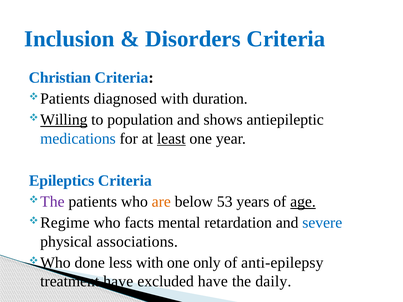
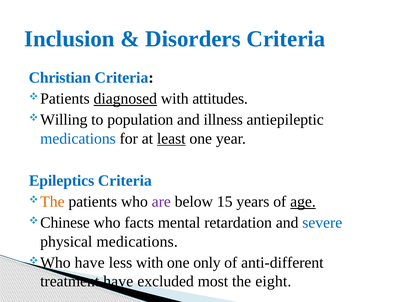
diagnosed underline: none -> present (125, 99)
duration: duration -> attitudes (220, 99)
Willing underline: present -> none (64, 120)
shows: shows -> illness (223, 120)
The colour: purple -> orange (52, 202)
are colour: orange -> purple (161, 202)
53: 53 -> 15 (225, 202)
Regime: Regime -> Chinese (65, 223)
physical associations: associations -> medications (137, 242)
Who done: done -> have (90, 263)
anti-epilepsy: anti-epilepsy -> anti-different (282, 263)
excluded have: have -> most (213, 282)
daily: daily -> eight (273, 282)
